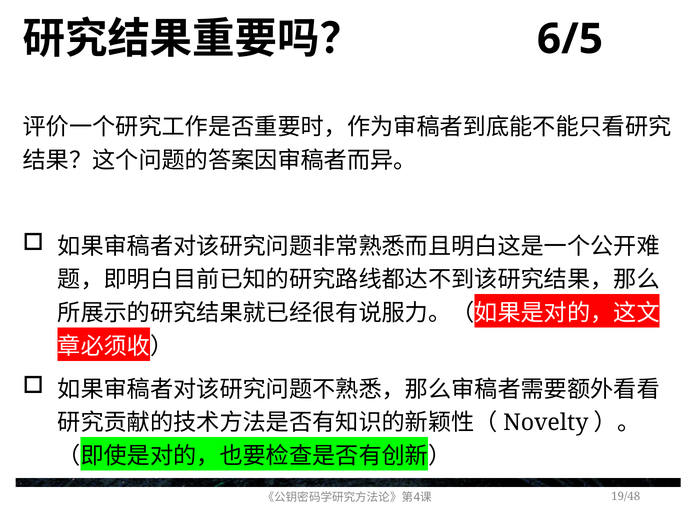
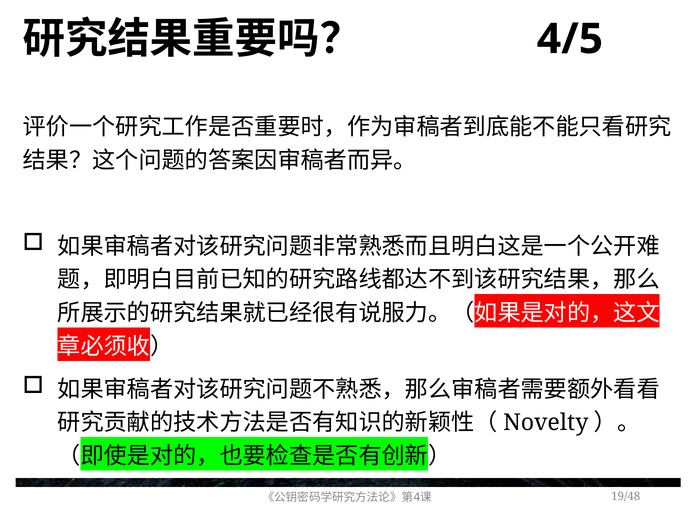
6/5: 6/5 -> 4/5 (570, 39)
